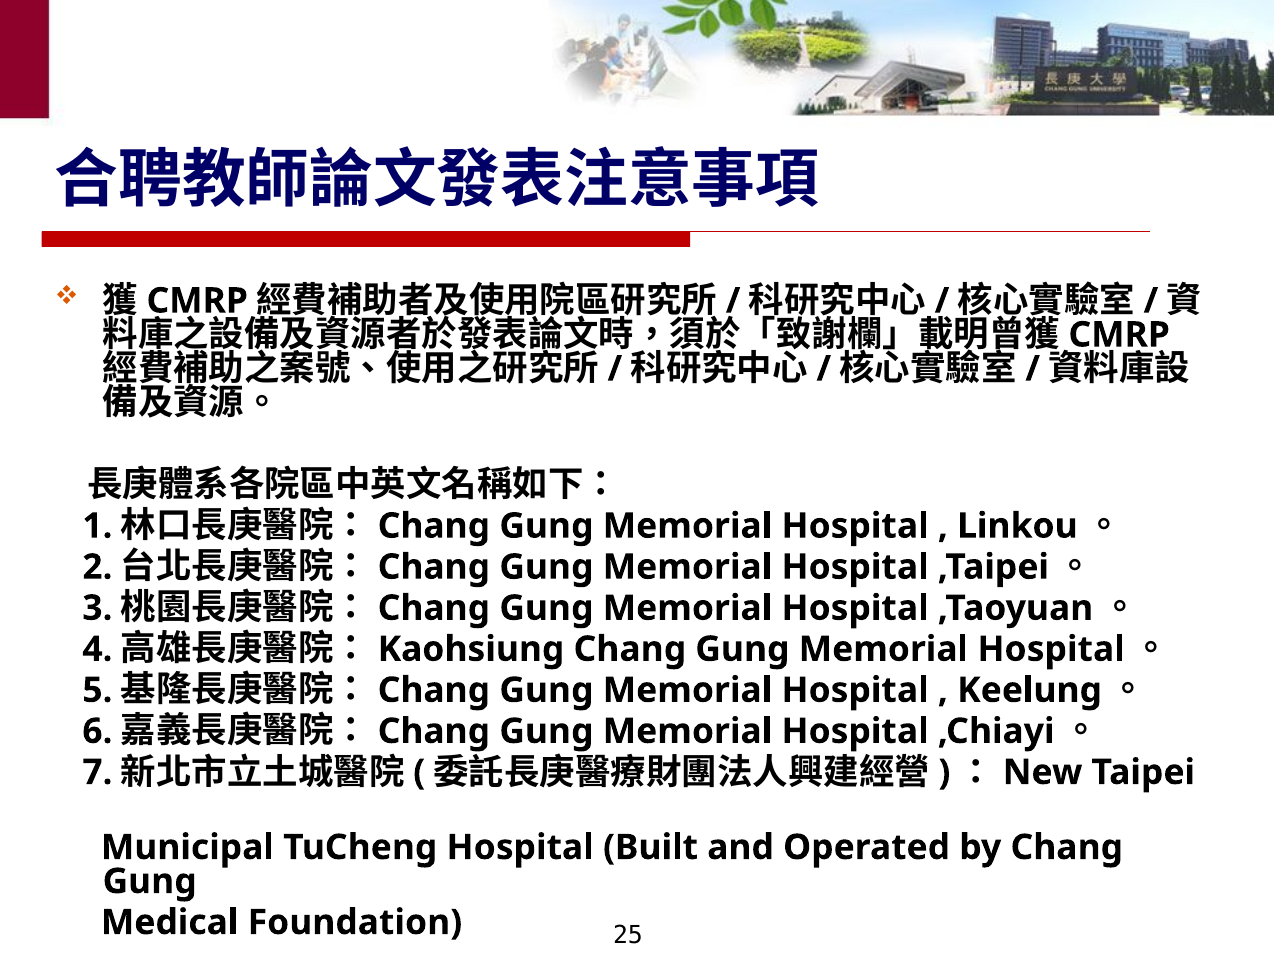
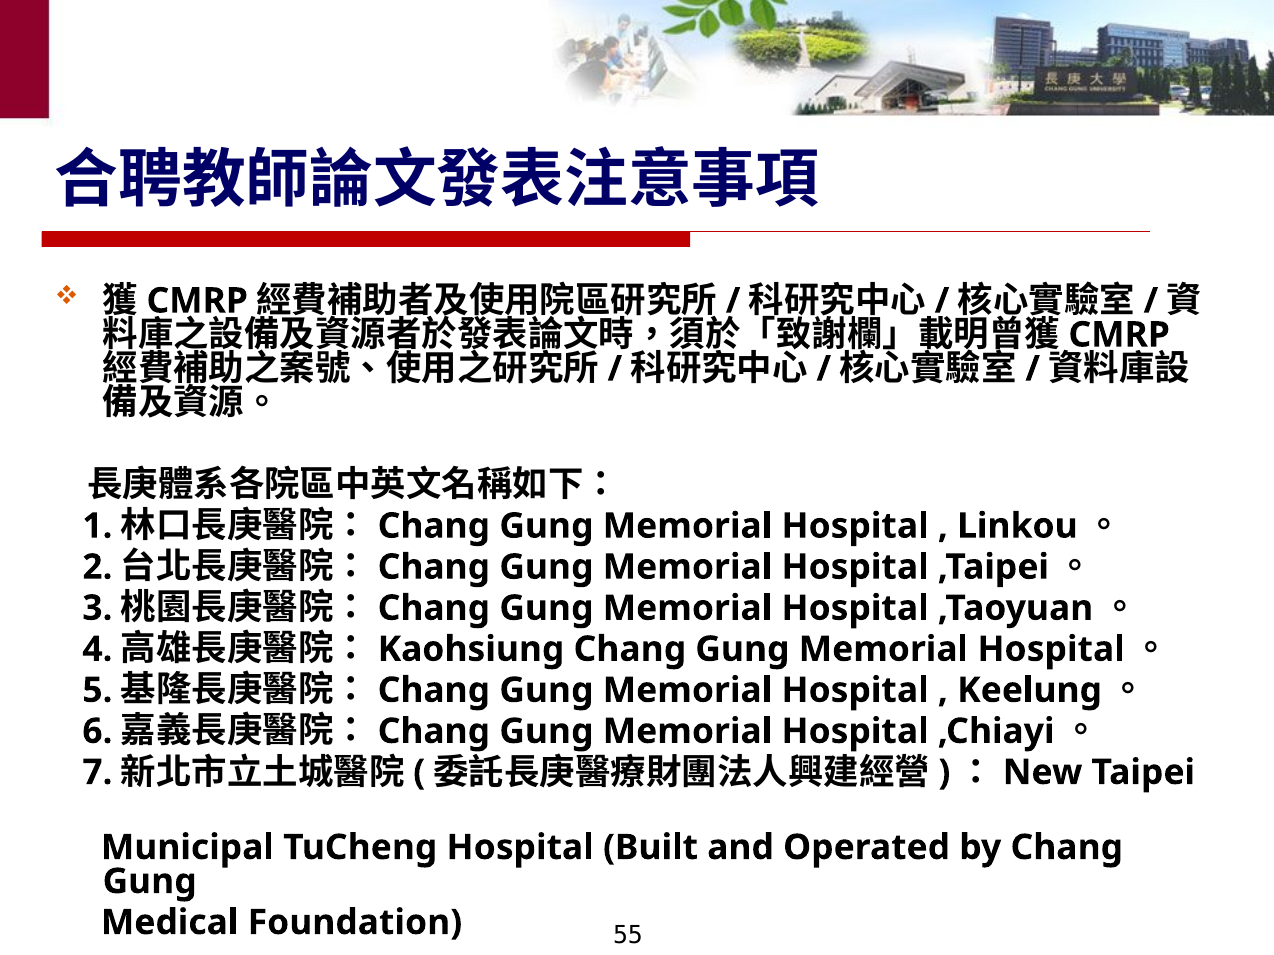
25: 25 -> 55 (628, 936)
